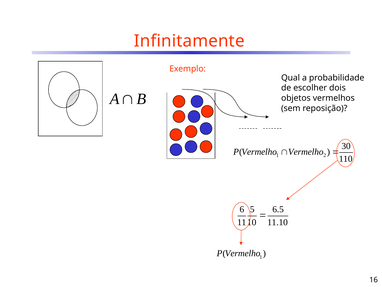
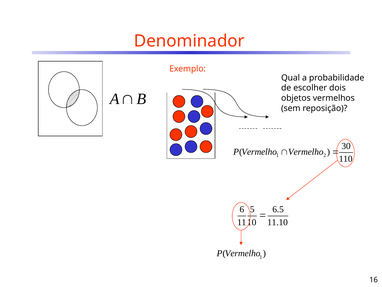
Infinitamente: Infinitamente -> Denominador (189, 41)
